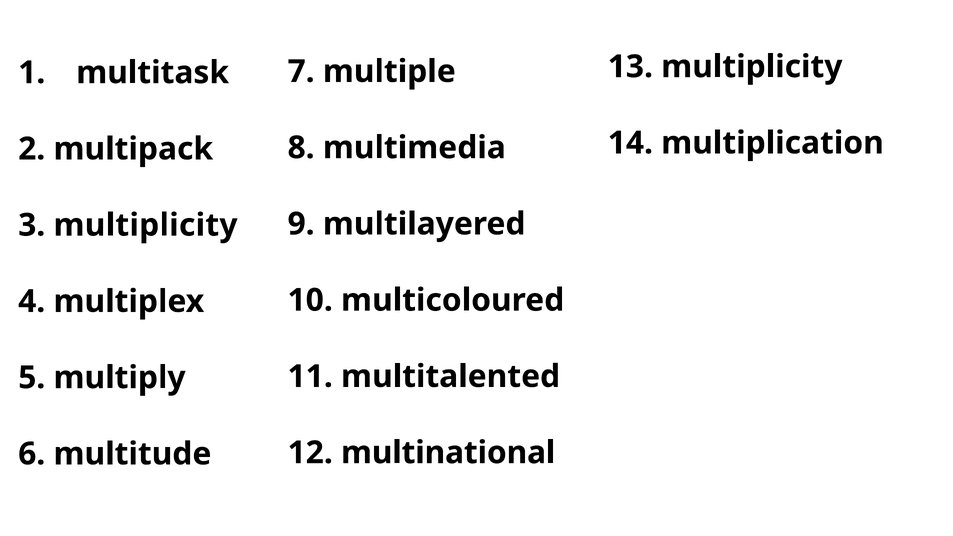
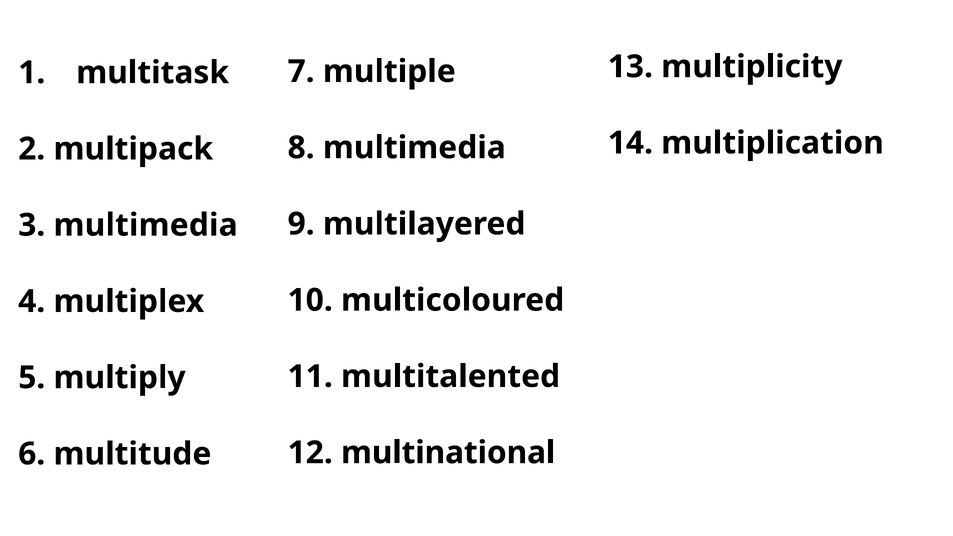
3 multiplicity: multiplicity -> multimedia (146, 225)
